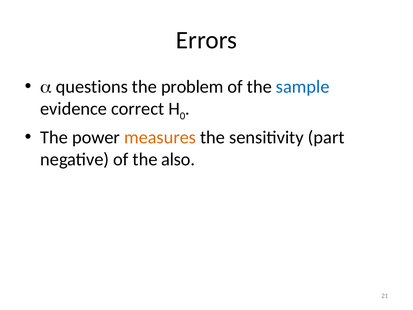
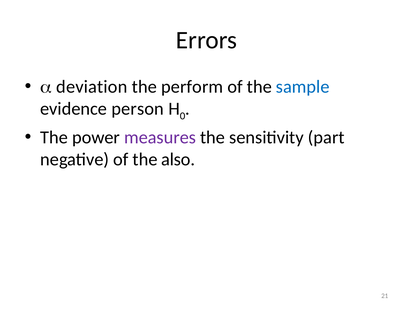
questions: questions -> deviation (92, 87)
problem: problem -> perform (192, 87)
correct: correct -> person (138, 109)
measures colour: orange -> purple (160, 137)
